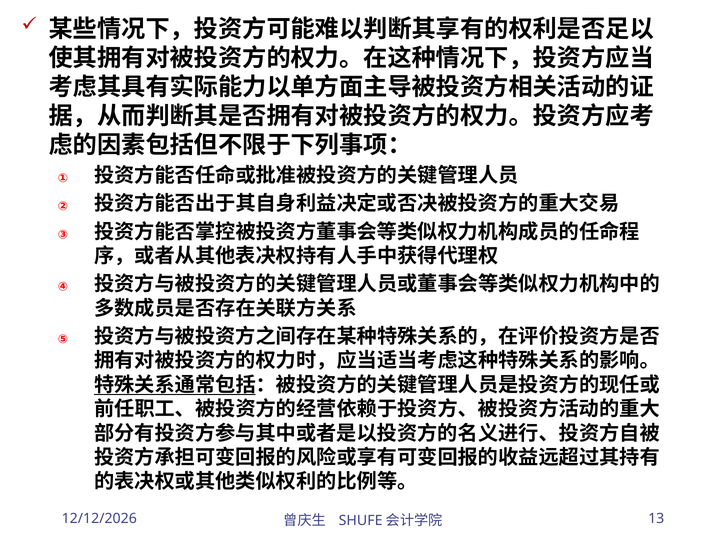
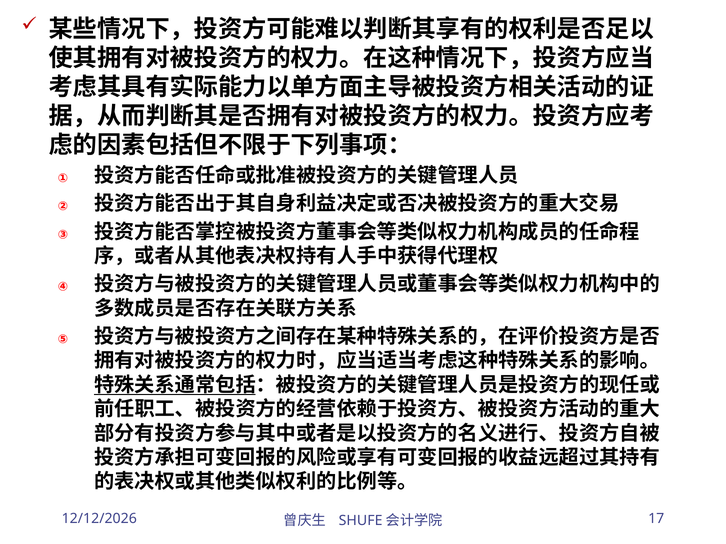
13: 13 -> 17 (656, 519)
